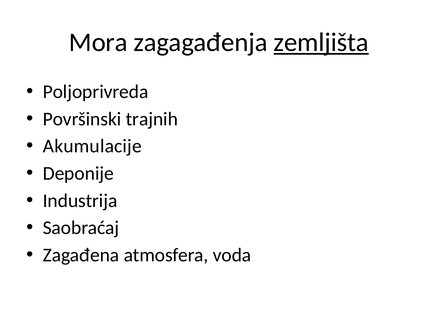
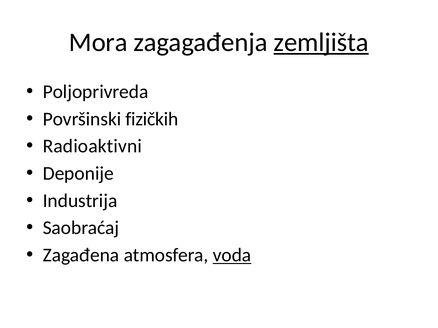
trajnih: trajnih -> fizičkih (152, 119)
Akumulacije: Akumulacije -> Radioaktivni (92, 146)
voda underline: none -> present (232, 255)
